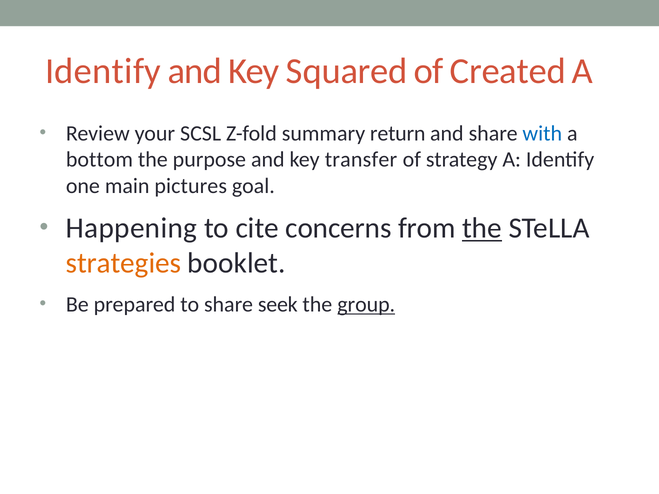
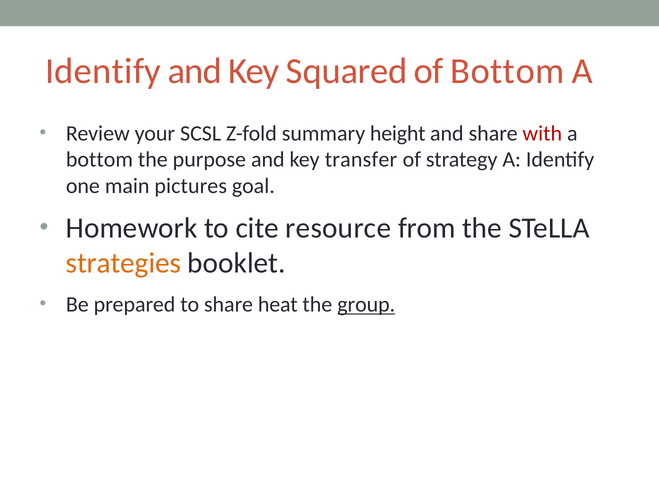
of Created: Created -> Bottom (507, 71)
return: return -> height (398, 133)
with colour: blue -> red (542, 133)
Happening: Happening -> Homework (132, 228)
concerns: concerns -> resource (338, 228)
the underline: present -> none (482, 228)
seek: seek -> heat (278, 305)
